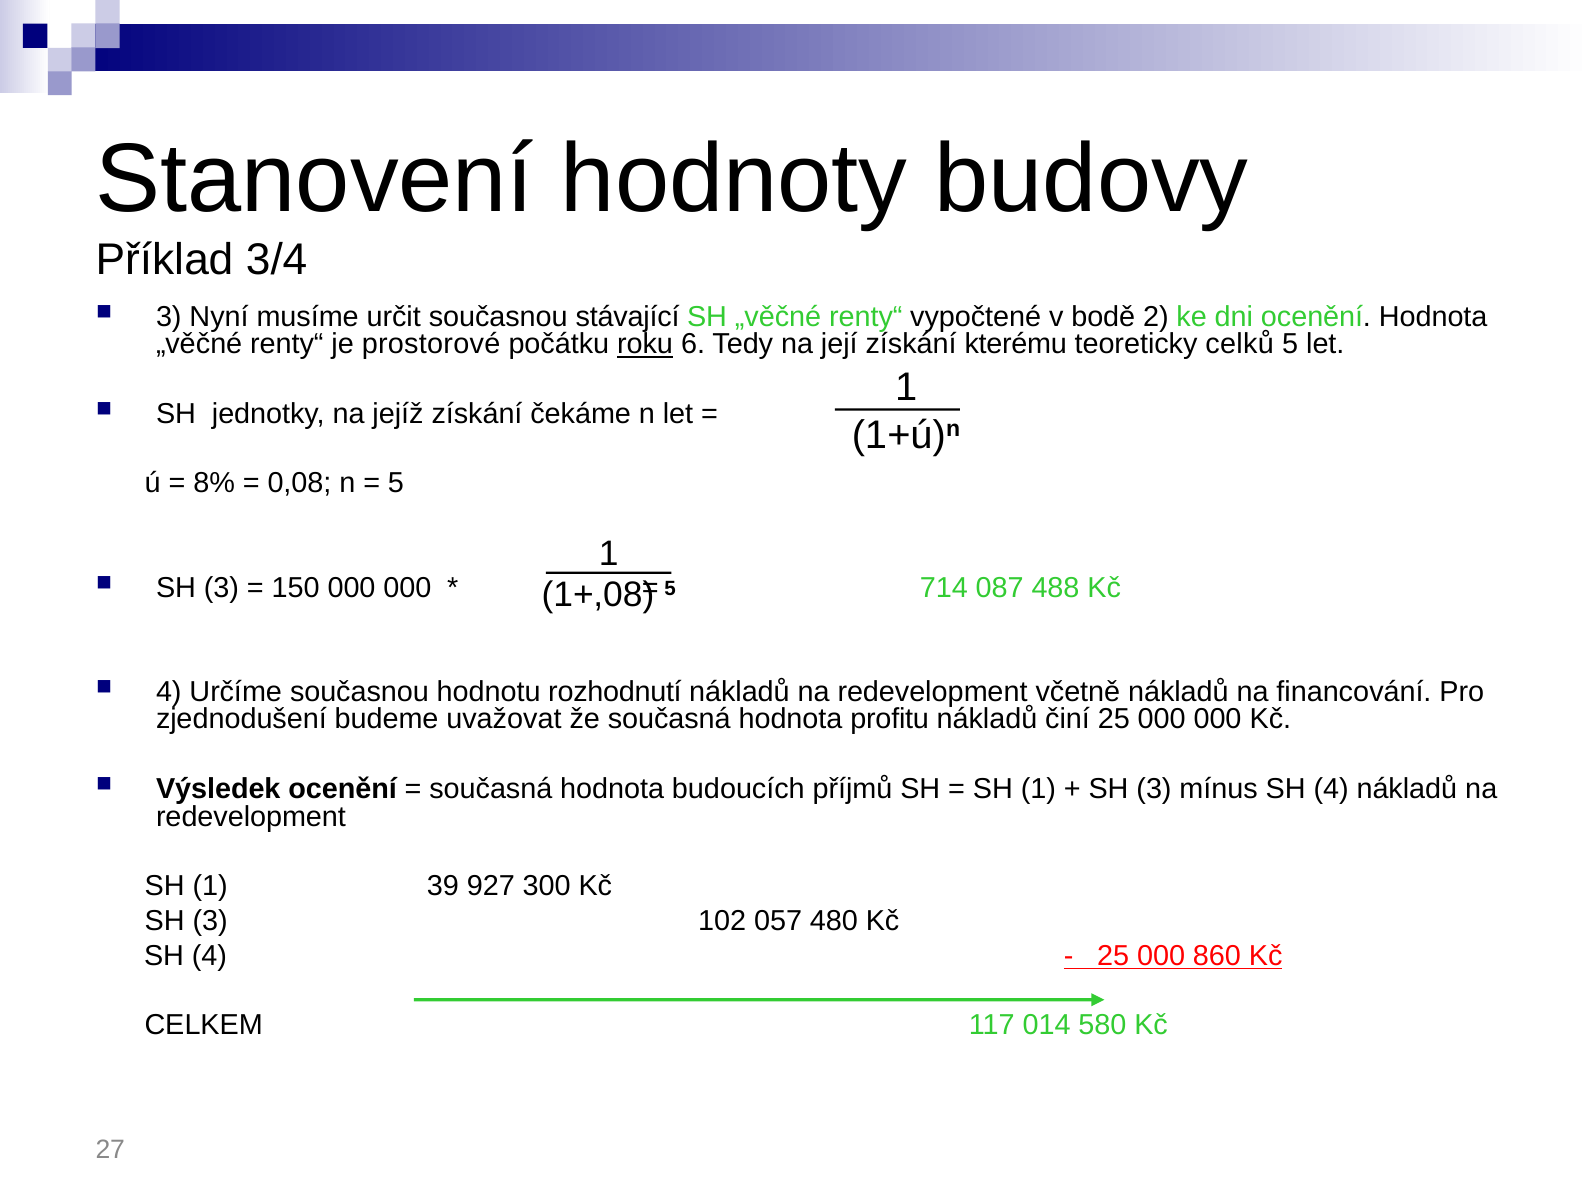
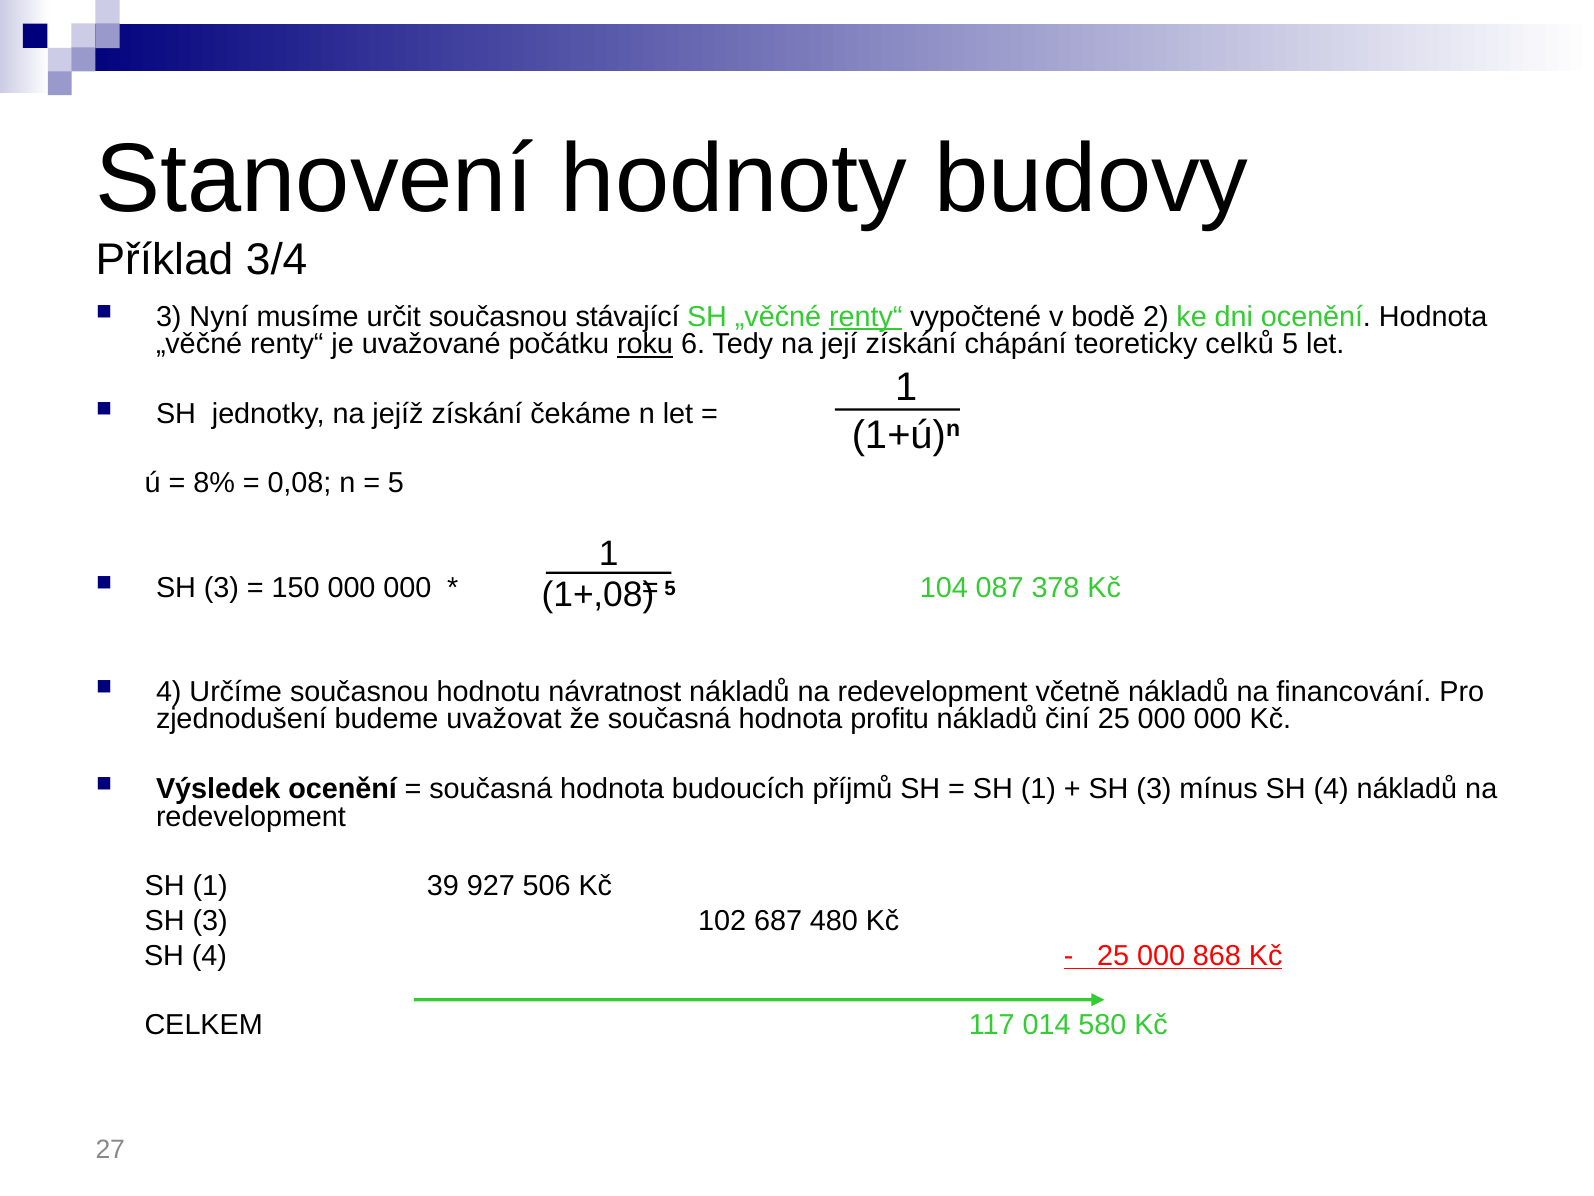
renty“ underline: none -> present (866, 316)
prostorové: prostorové -> uvažované (431, 344)
kterému: kterému -> chápání (1016, 344)
714: 714 -> 104 (944, 587)
488: 488 -> 378 (1056, 587)
rozhodnutí: rozhodnutí -> návratnost (615, 691)
300: 300 -> 506 (547, 886)
057: 057 -> 687 (778, 921)
860: 860 -> 868 (1217, 955)
